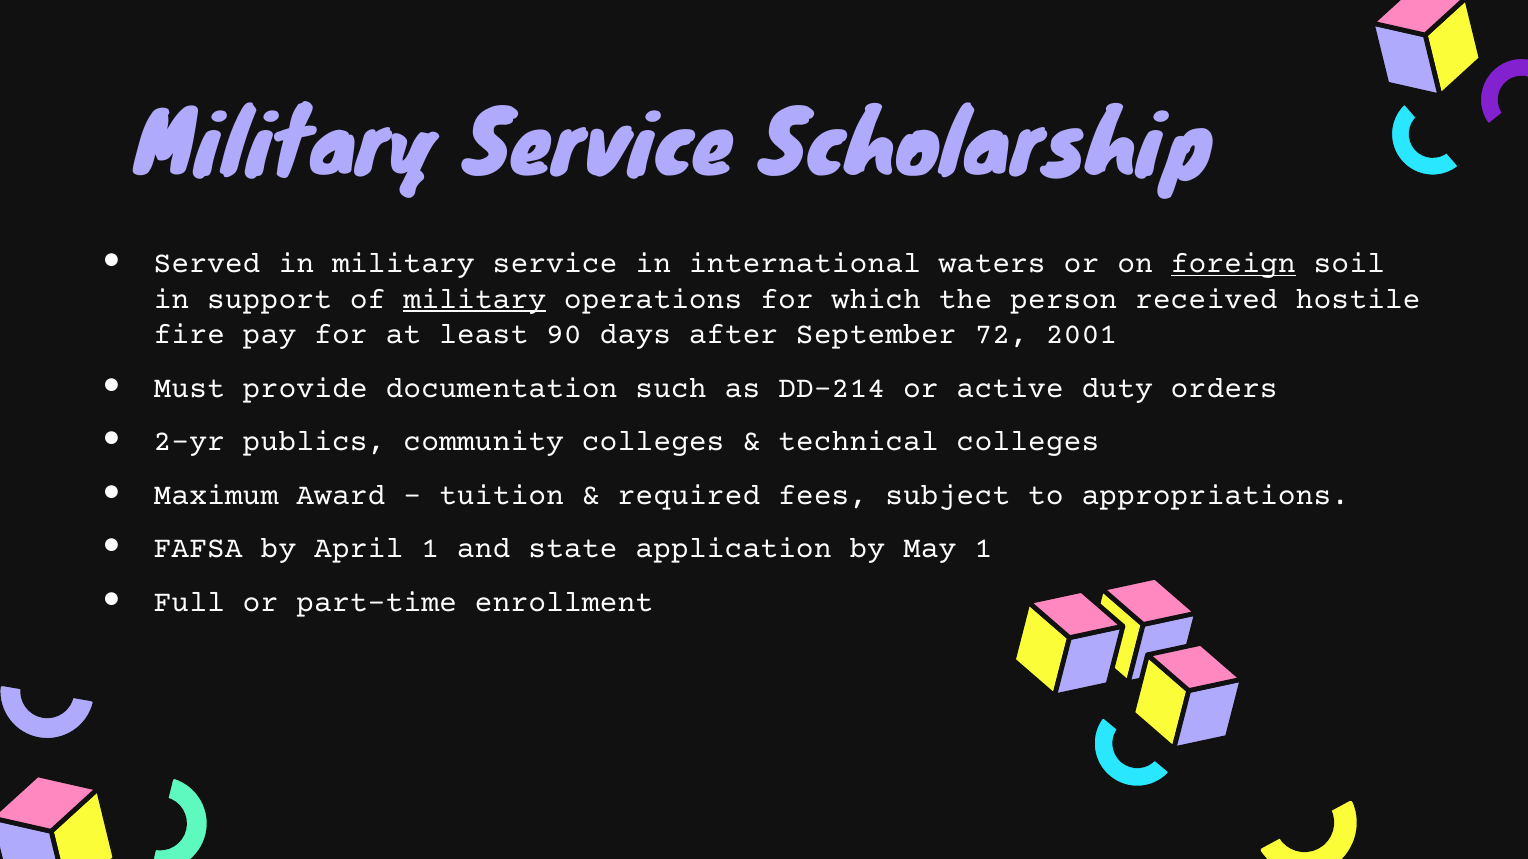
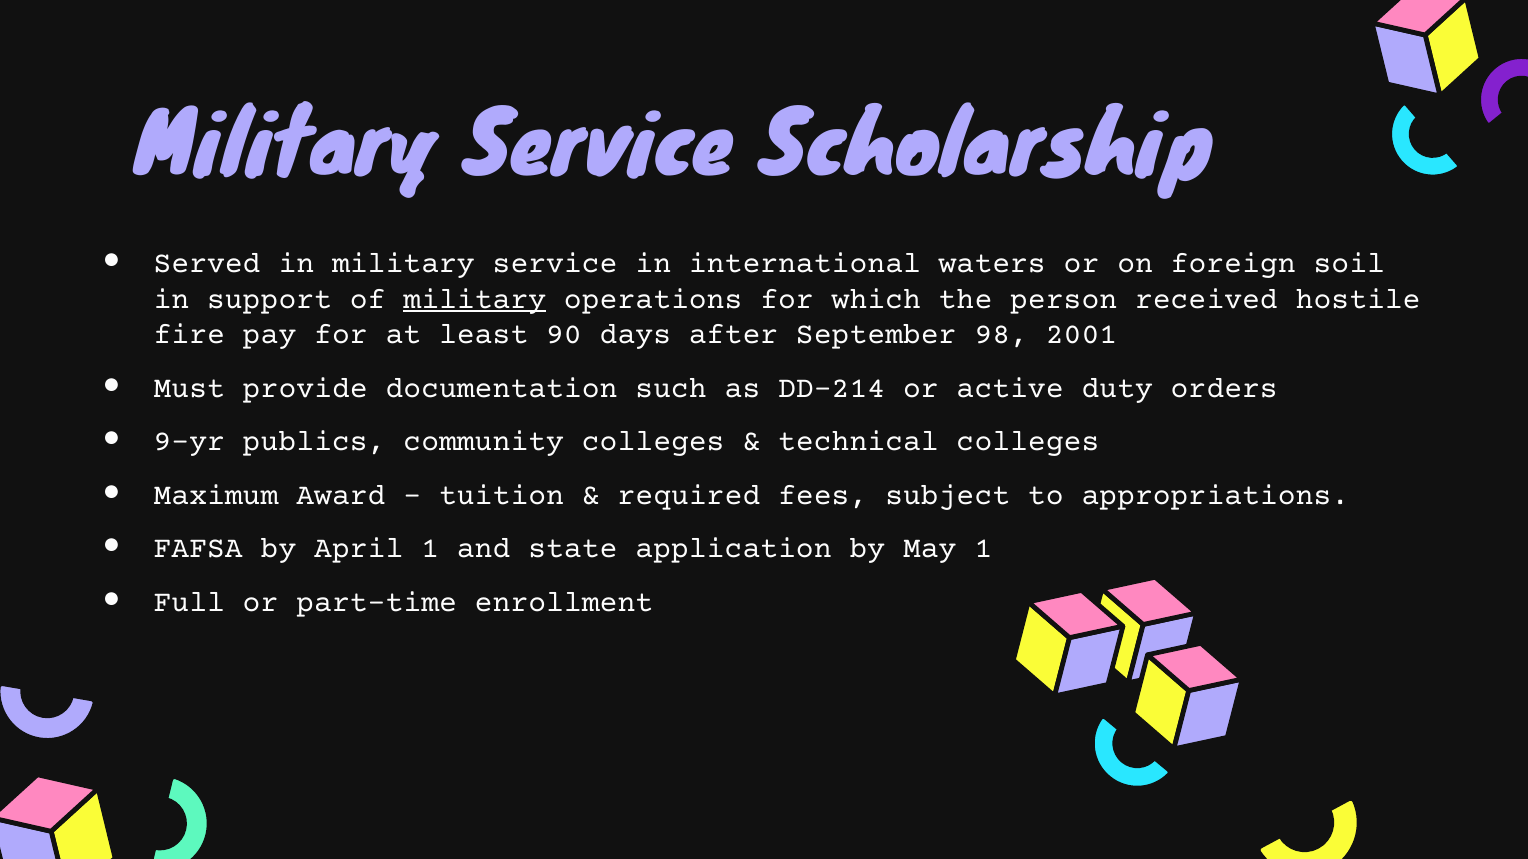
foreign underline: present -> none (1233, 263)
72: 72 -> 98 (1001, 334)
2-yr: 2-yr -> 9-yr (189, 441)
